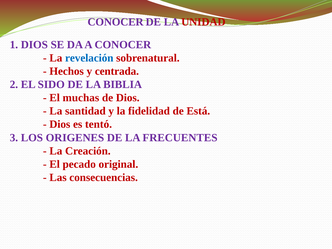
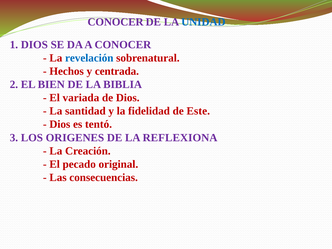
UNIDAD colour: red -> blue (203, 22)
SIDO: SIDO -> BIEN (51, 84)
muchas: muchas -> variada (81, 98)
Está: Está -> Este (198, 111)
FRECUENTES: FRECUENTES -> REFLEXIONA (180, 138)
